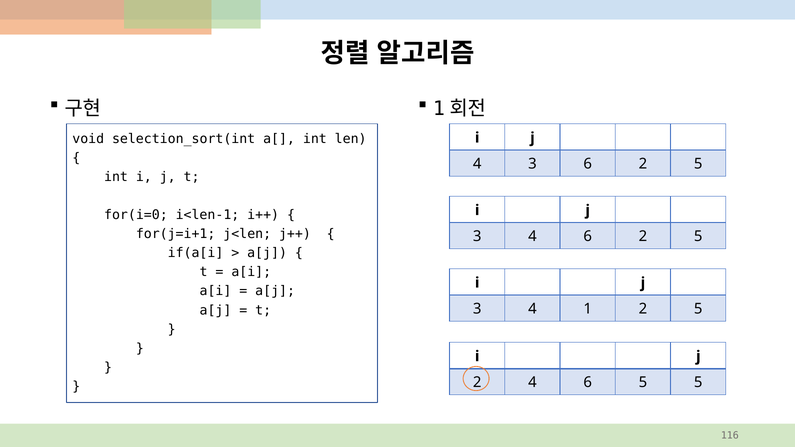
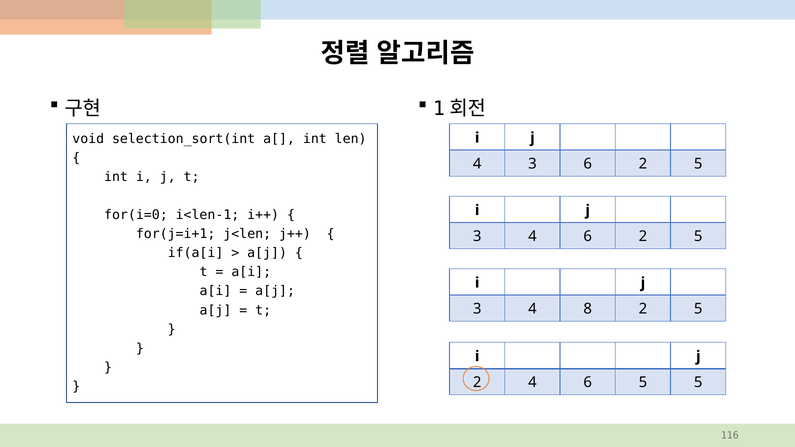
1: 1 -> 8 (588, 309)
